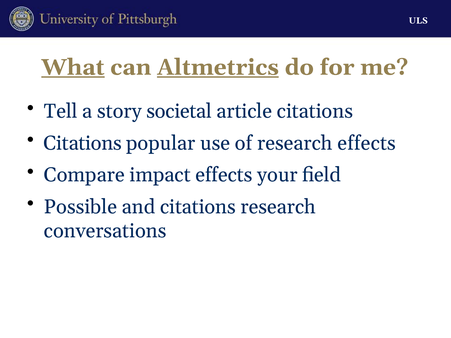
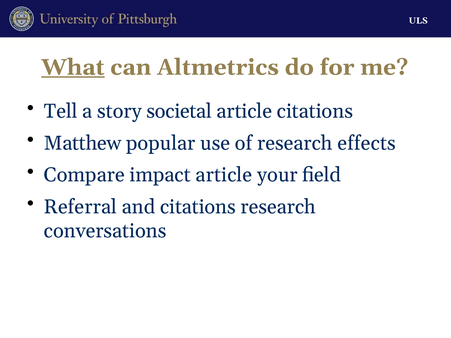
Altmetrics underline: present -> none (218, 67)
Citations: Citations -> Matthew (83, 143)
impact effects: effects -> article (224, 175)
Possible: Possible -> Referral (80, 207)
